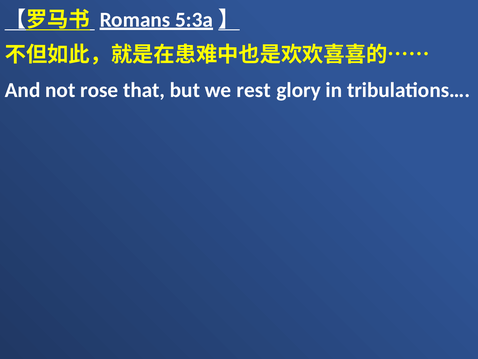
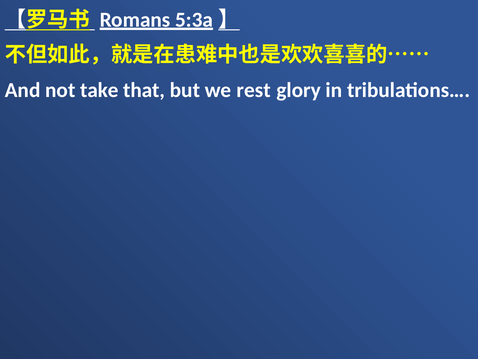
rose: rose -> take (99, 90)
